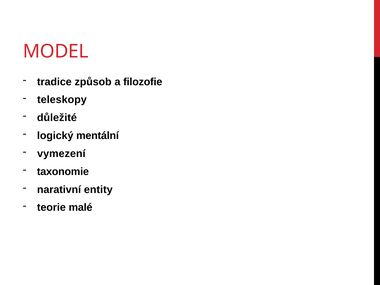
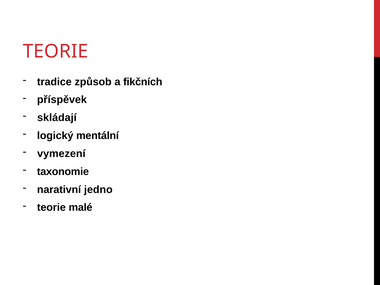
MODEL: MODEL -> TEORIE (56, 51)
filozofie: filozofie -> fikčních (143, 82)
teleskopy: teleskopy -> příspěvek (62, 100)
důležité: důležité -> skládají (57, 118)
entity: entity -> jedno (98, 190)
